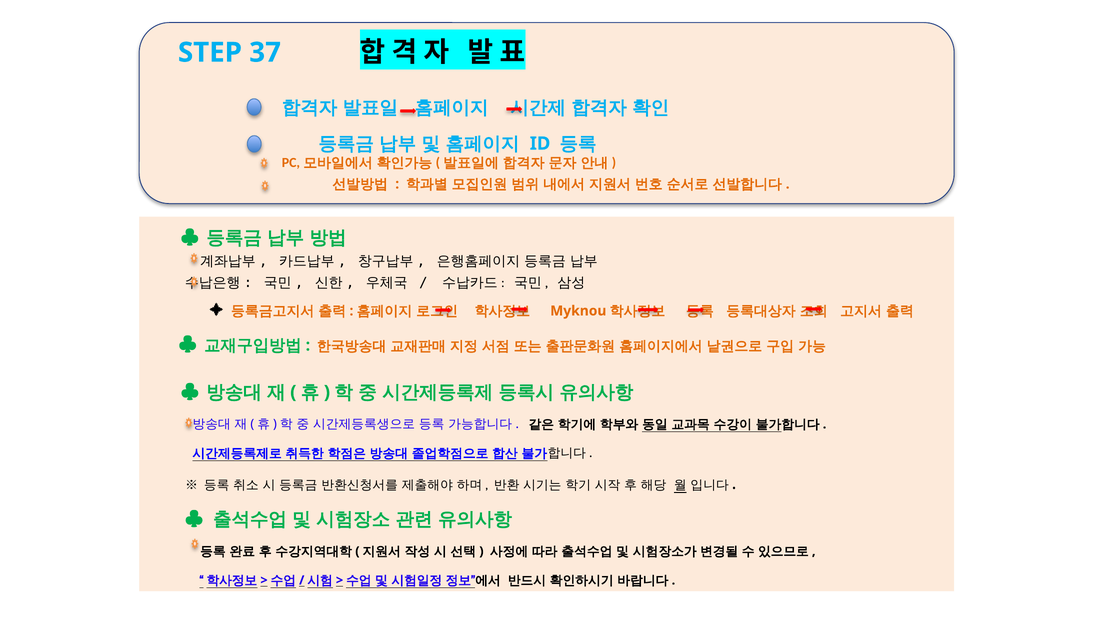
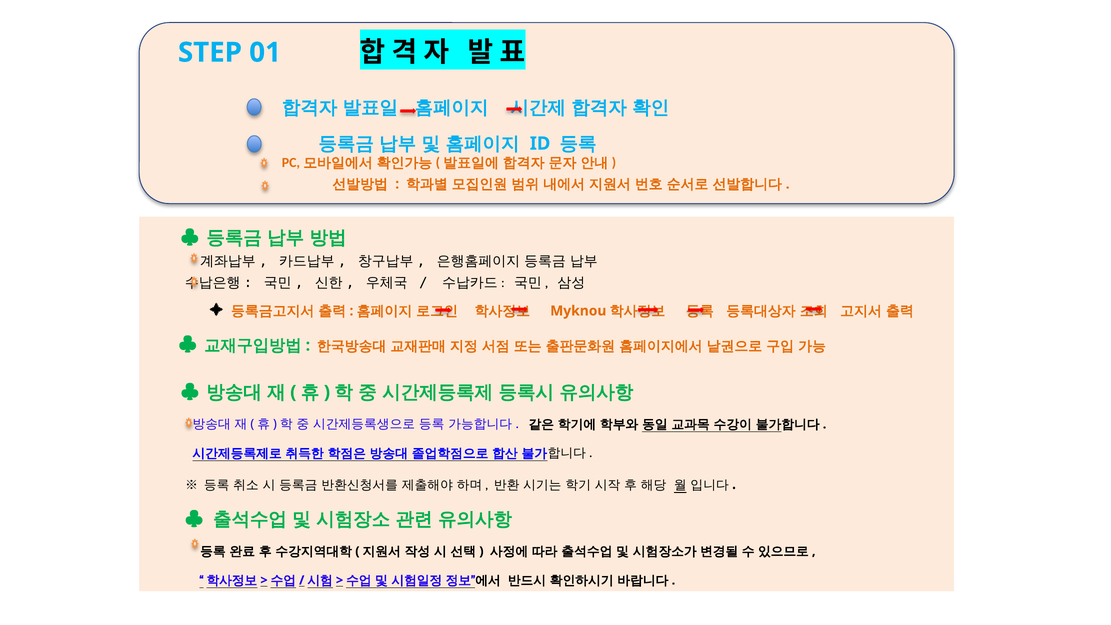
37: 37 -> 01 (265, 53)
